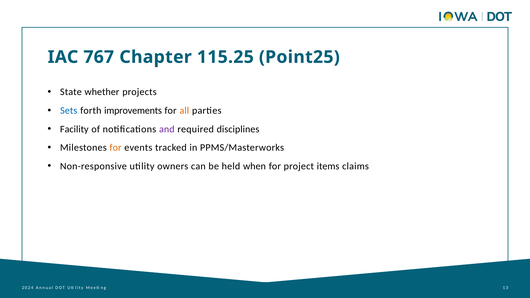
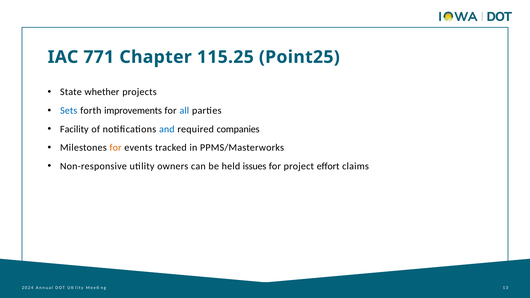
767: 767 -> 771 (99, 57)
all colour: orange -> blue (184, 111)
and colour: purple -> blue (167, 129)
disciplines: disciplines -> companies (238, 129)
when: when -> issues (255, 166)
items: items -> effort (328, 166)
